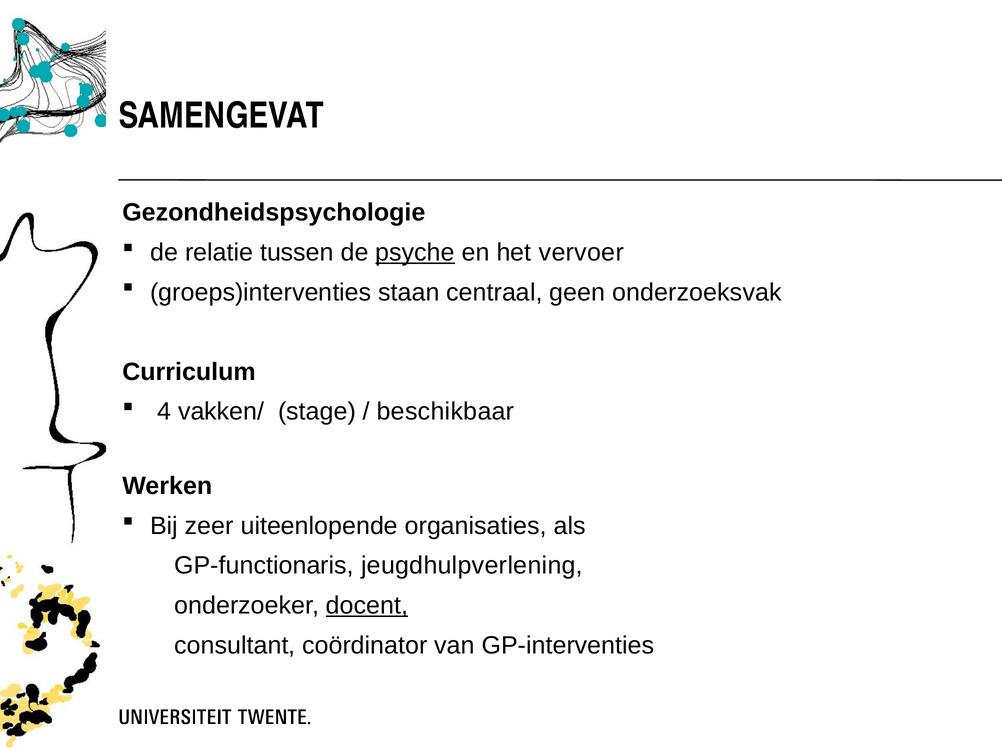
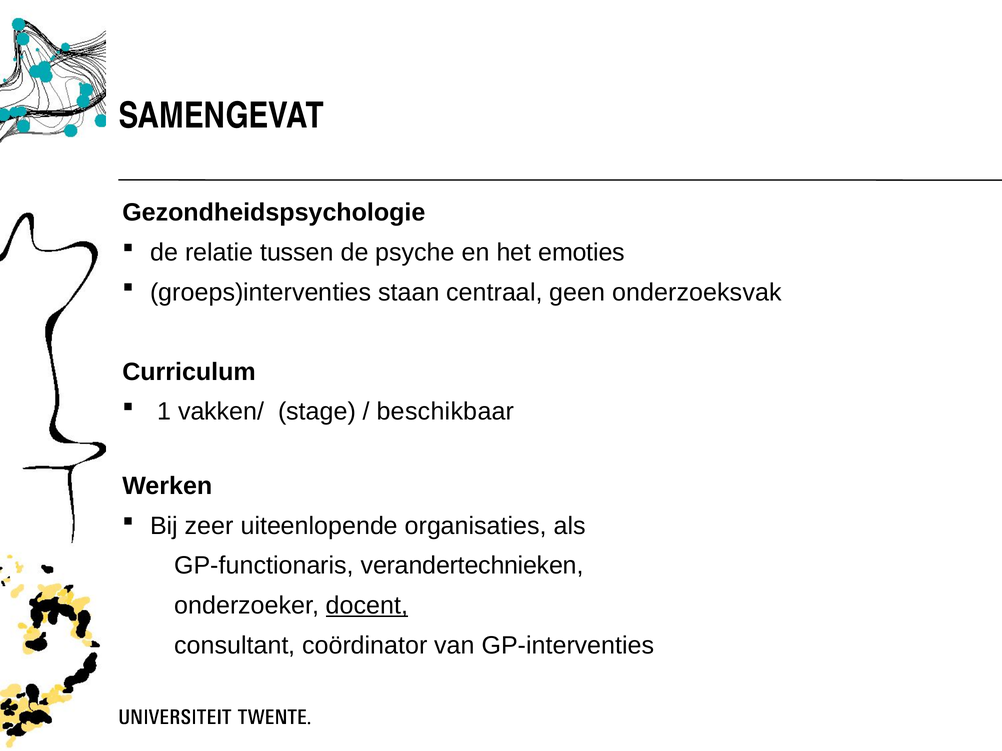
psyche underline: present -> none (415, 253)
vervoer: vervoer -> emoties (582, 253)
4: 4 -> 1 (164, 412)
jeugdhulpverlening: jeugdhulpverlening -> verandertechnieken (472, 566)
